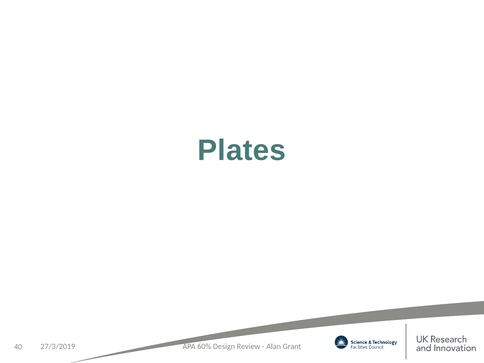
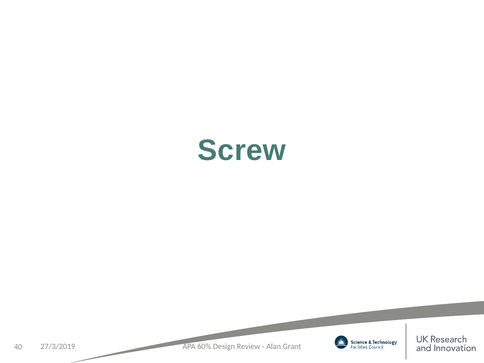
Plates: Plates -> Screw (242, 150)
